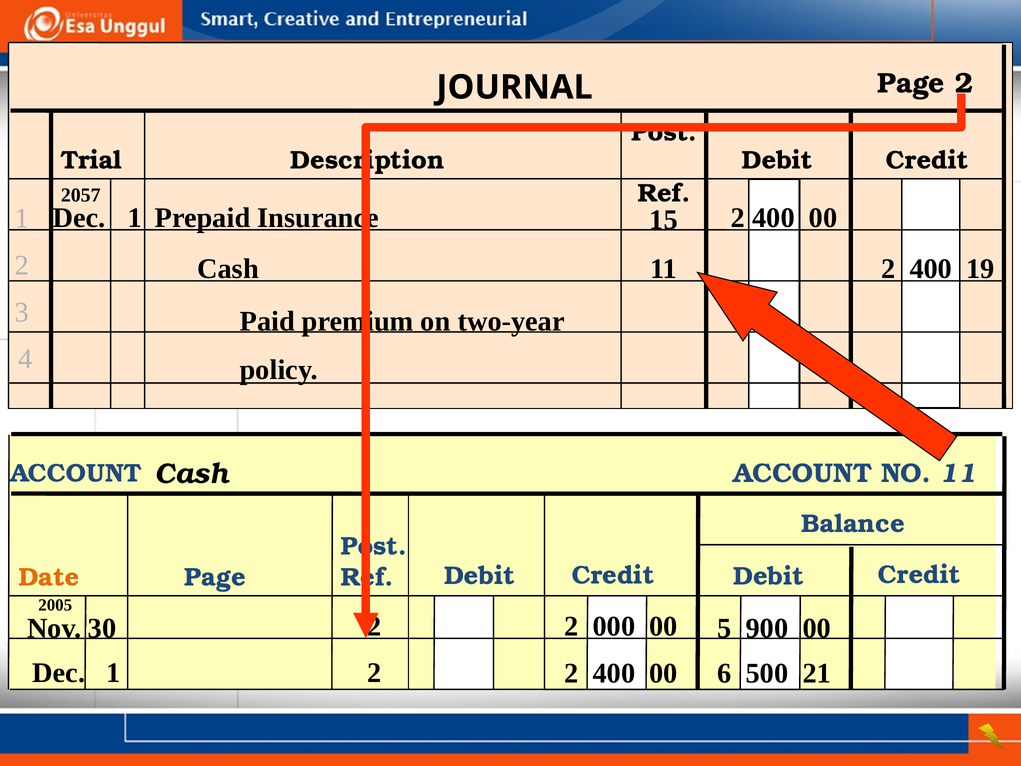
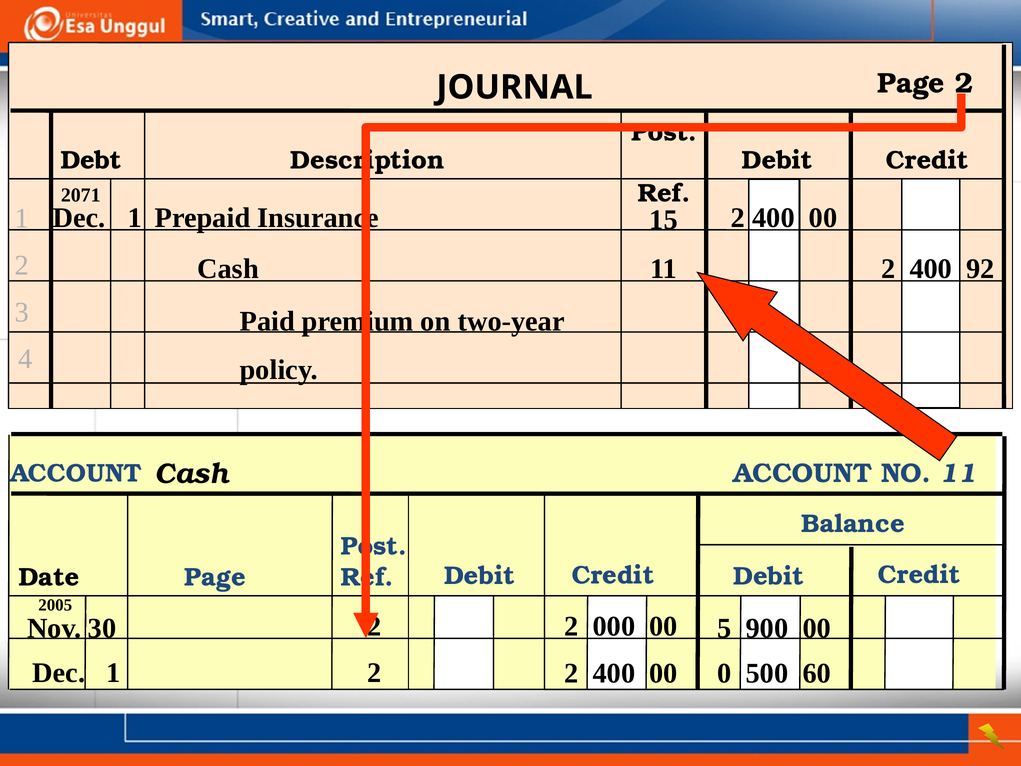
Trial: Trial -> Debt (91, 160)
2057: 2057 -> 2071 (81, 195)
19: 19 -> 92 (981, 269)
Date colour: orange -> black (49, 577)
6: 6 -> 0 (725, 673)
21: 21 -> 60 (817, 673)
